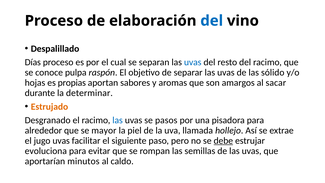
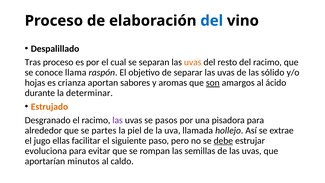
Días: Días -> Tras (33, 62)
uvas colour: blue -> orange (193, 62)
pulpa: pulpa -> llama (76, 72)
propias: propias -> crianza (72, 83)
son underline: none -> present (213, 83)
sacar: sacar -> ácido (276, 83)
las colour: blue -> purple (118, 120)
mayor: mayor -> partes (104, 130)
jugo uvas: uvas -> ellas (61, 141)
